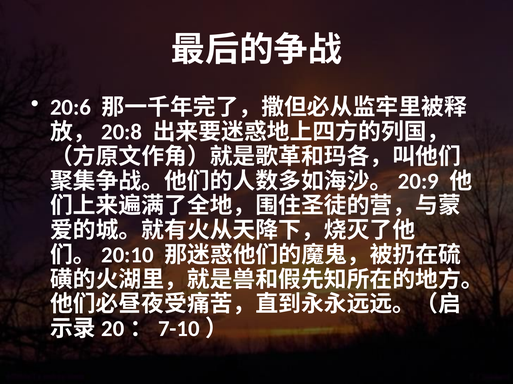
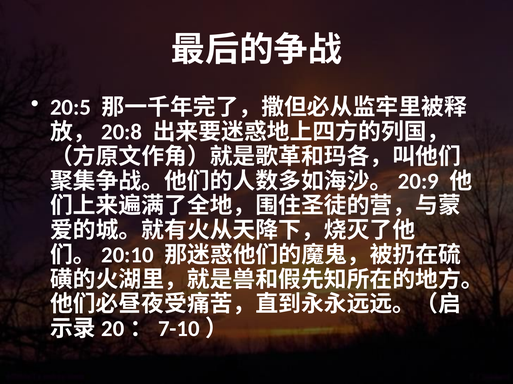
20:6: 20:6 -> 20:5 (70, 108)
